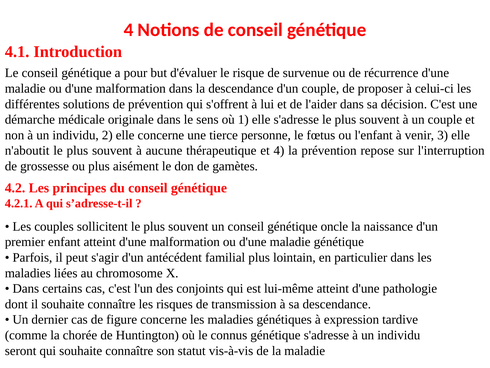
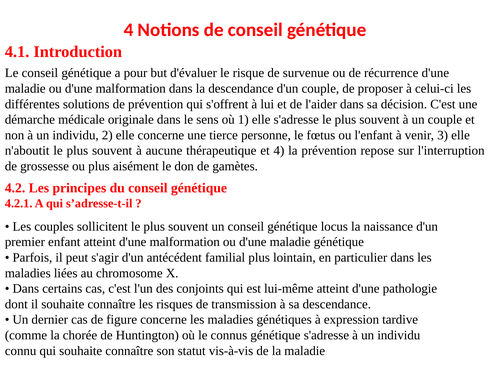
oncle: oncle -> locus (334, 226)
seront: seront -> connu (21, 350)
